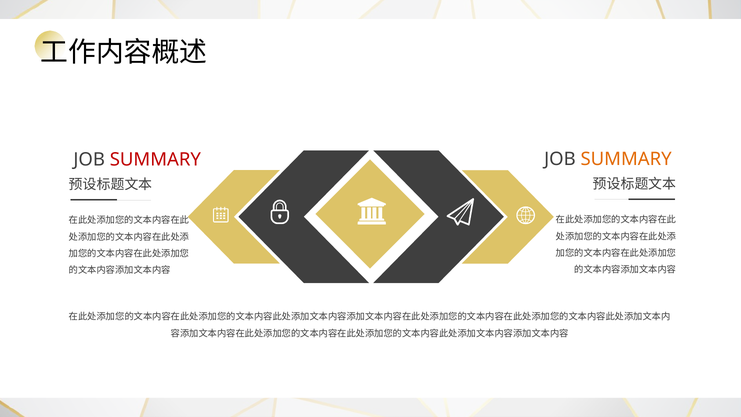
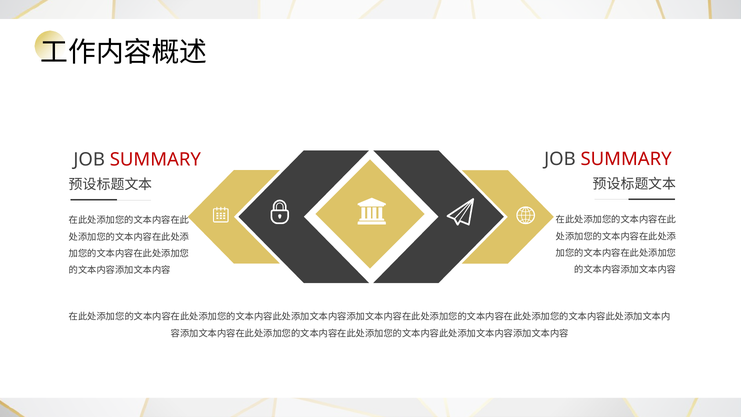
SUMMARY colour: orange -> red (626, 159)
